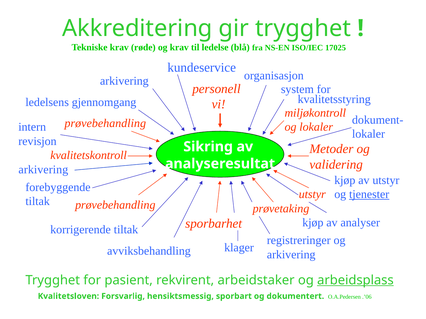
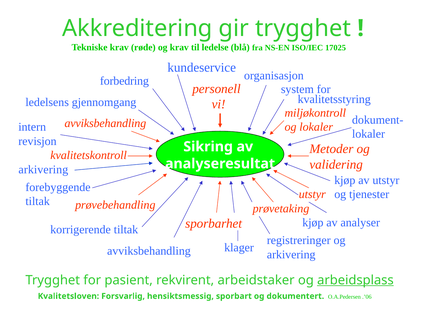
arkivering: arkivering -> forbedring (124, 81)
prøvebehandling: prøvebehandling -> avviksbehandling (105, 124)
tjenester underline: present -> none (369, 195)
